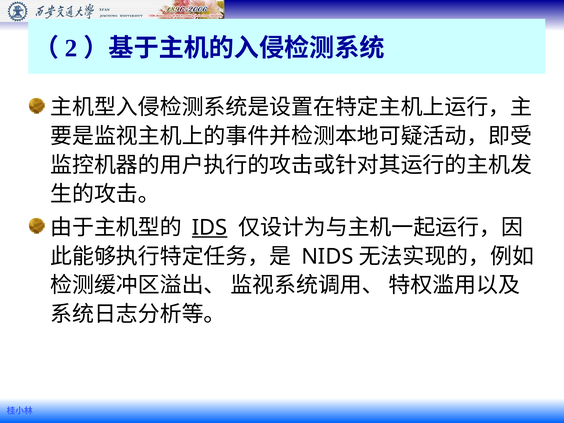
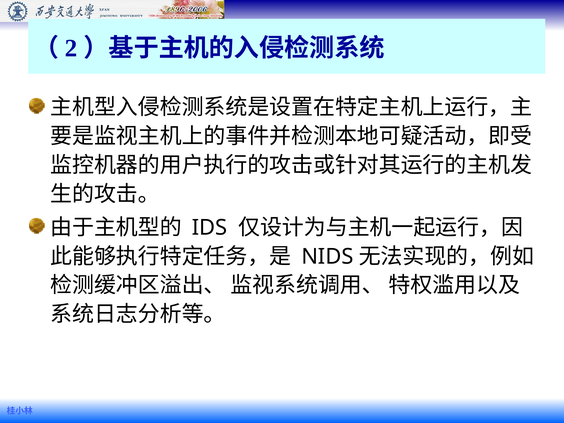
IDS underline: present -> none (210, 228)
